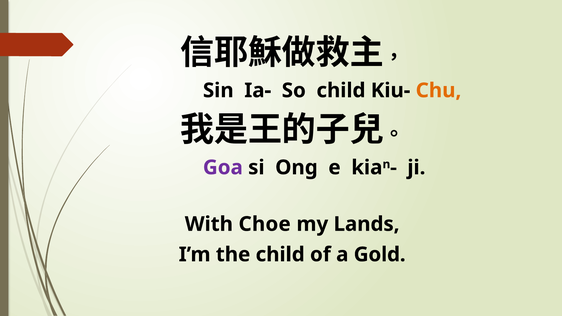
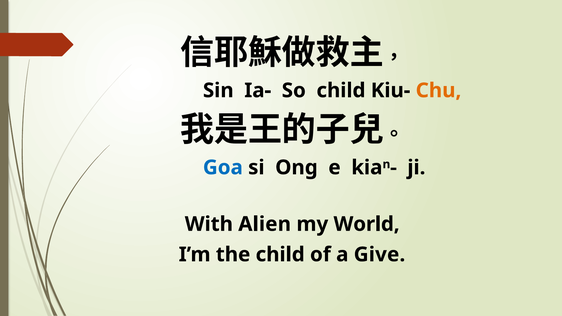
Goa colour: purple -> blue (223, 168)
Choe: Choe -> Alien (265, 224)
Lands: Lands -> World (367, 224)
Gold: Gold -> Give (380, 255)
